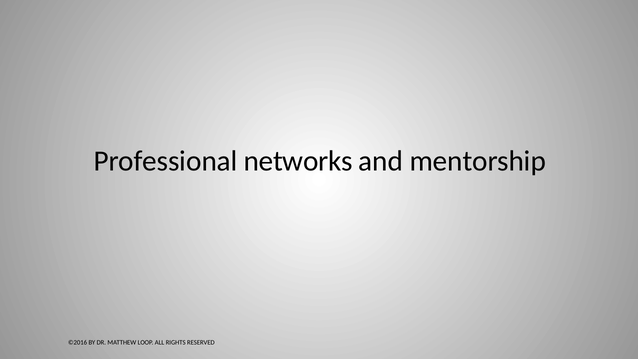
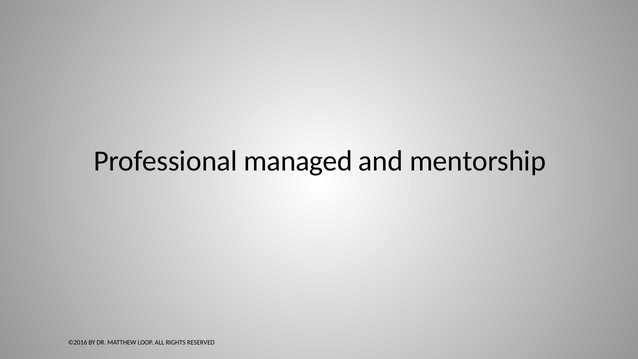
networks: networks -> managed (298, 161)
